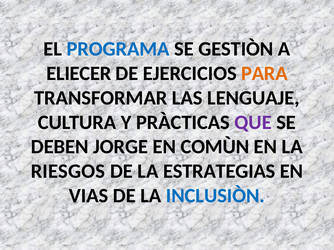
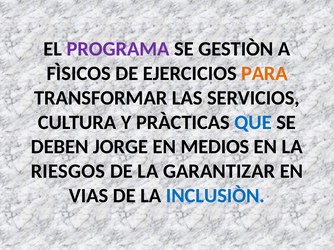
PROGRAMA colour: blue -> purple (118, 49)
ELIECER: ELIECER -> FÌSICOS (79, 74)
LENGUAJE: LENGUAJE -> SERVICIOS (253, 98)
QUE colour: purple -> blue (253, 123)
COMÙN: COMÙN -> MEDIOS (215, 147)
ESTRATEGIAS: ESTRATEGIAS -> GARANTIZAR (219, 172)
